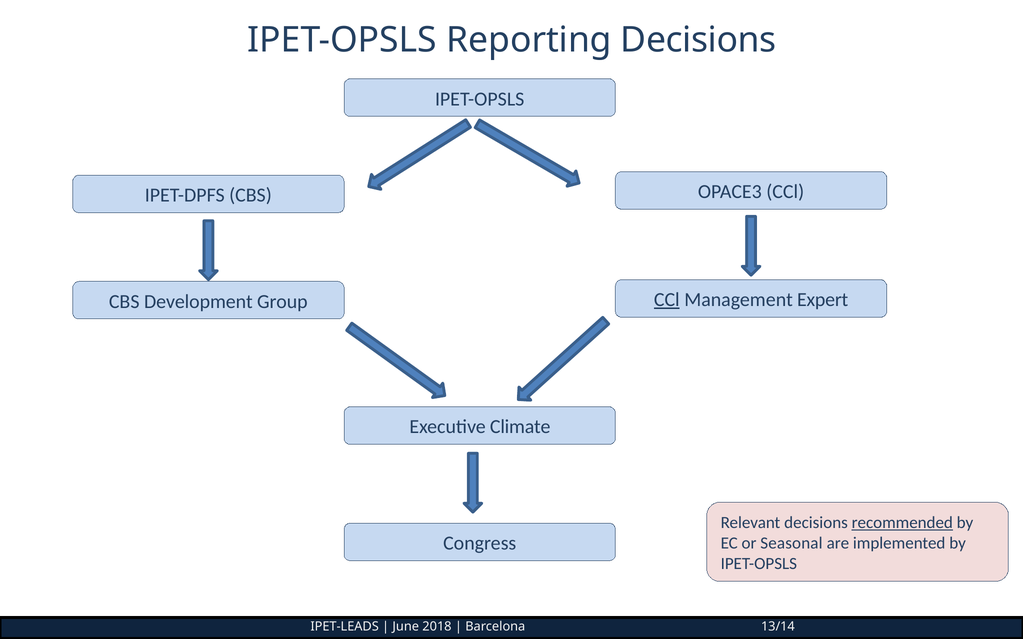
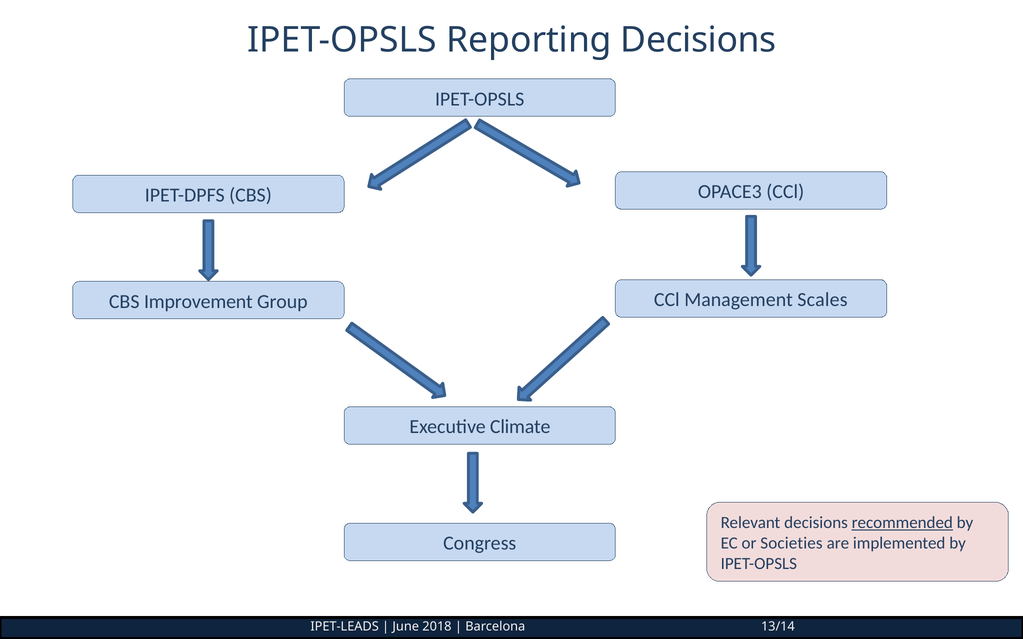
Development: Development -> Improvement (198, 302)
CCl underline: present -> none (667, 300)
Expert: Expert -> Scales (822, 300)
Seasonal: Seasonal -> Societies (791, 543)
